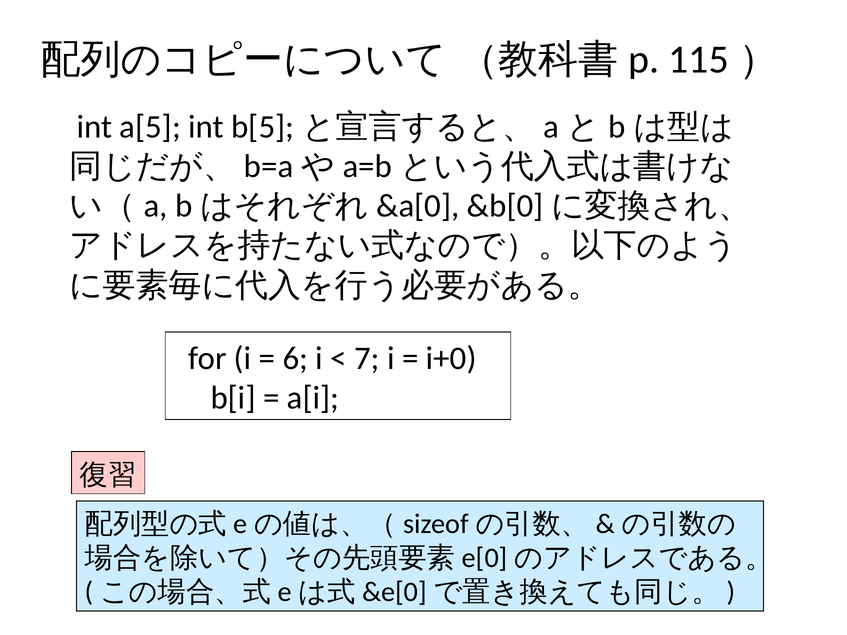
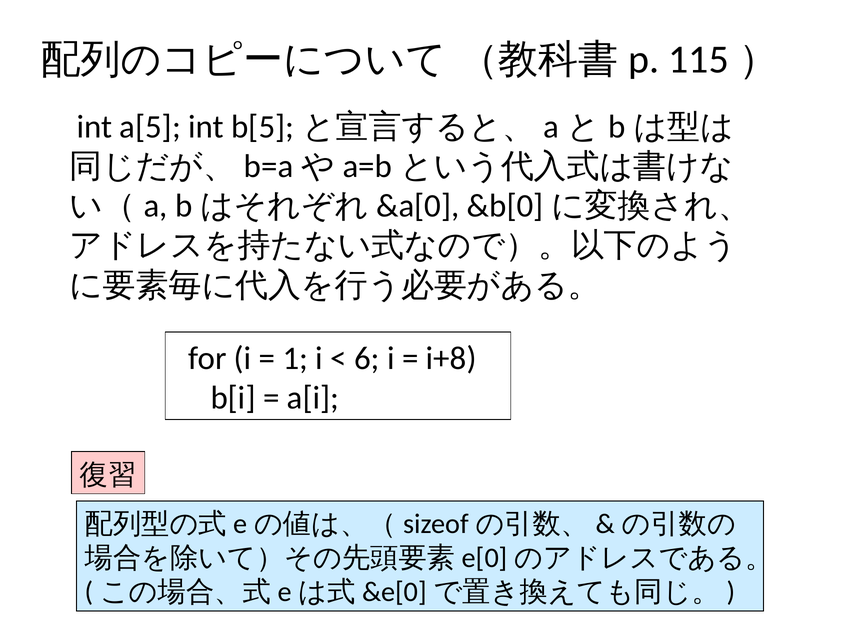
6: 6 -> 1 (295, 358)
7: 7 -> 6 (367, 358)
i+0: i+0 -> i+8 (451, 358)
